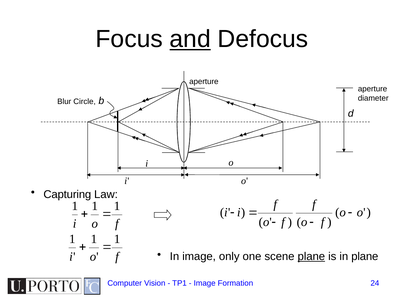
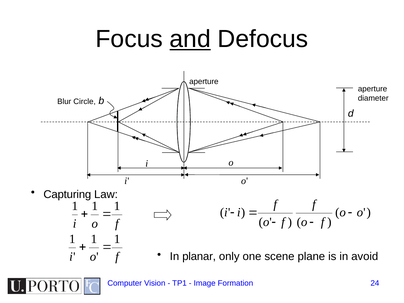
In image: image -> planar (199, 256)
plane underline: present -> none (311, 256)
in plane: plane -> avoid (365, 256)
